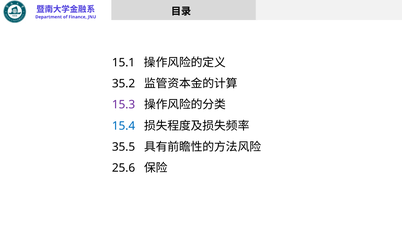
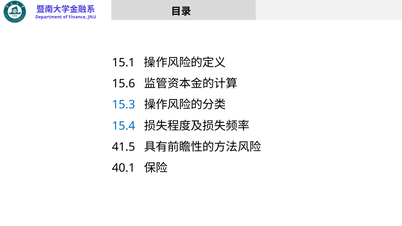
35.2: 35.2 -> 15.6 (124, 84)
15.3 colour: purple -> blue (124, 105)
35.5: 35.5 -> 41.5 (124, 147)
25.6: 25.6 -> 40.1 (124, 168)
